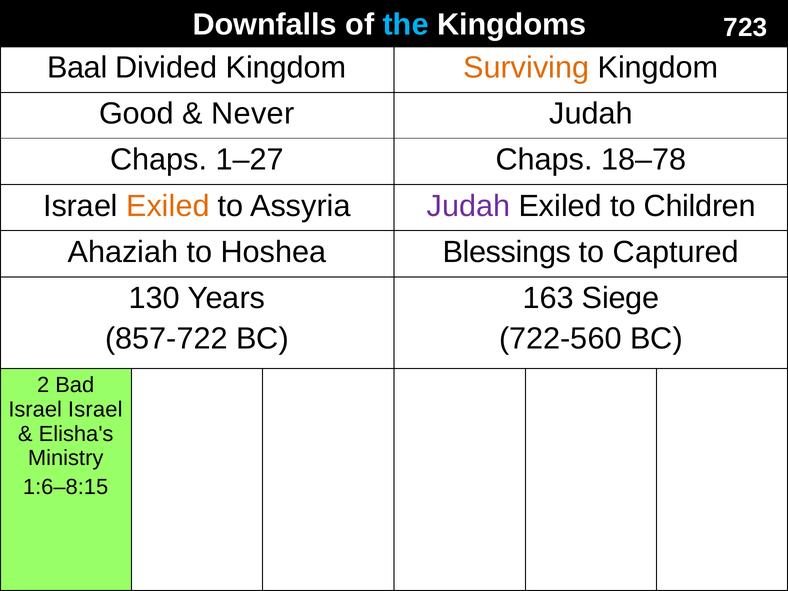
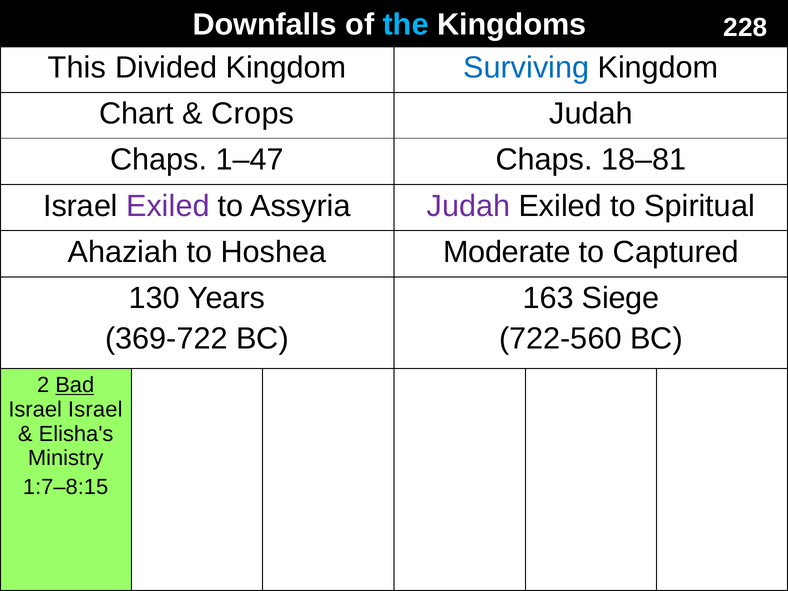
723: 723 -> 228 (745, 28)
Baal: Baal -> This (77, 68)
Surviving colour: orange -> blue (526, 68)
Good: Good -> Chart (137, 114)
Never: Never -> Crops (253, 114)
1–27: 1–27 -> 1–47 (250, 160)
18–78: 18–78 -> 18–81 (644, 160)
Exiled colour: orange -> purple (168, 206)
Children: Children -> Spiritual (700, 206)
Blessings: Blessings -> Moderate (507, 252)
857-722: 857-722 -> 369-722 (166, 339)
Bad underline: none -> present (75, 385)
1:6–8:15: 1:6–8:15 -> 1:7–8:15 (66, 487)
